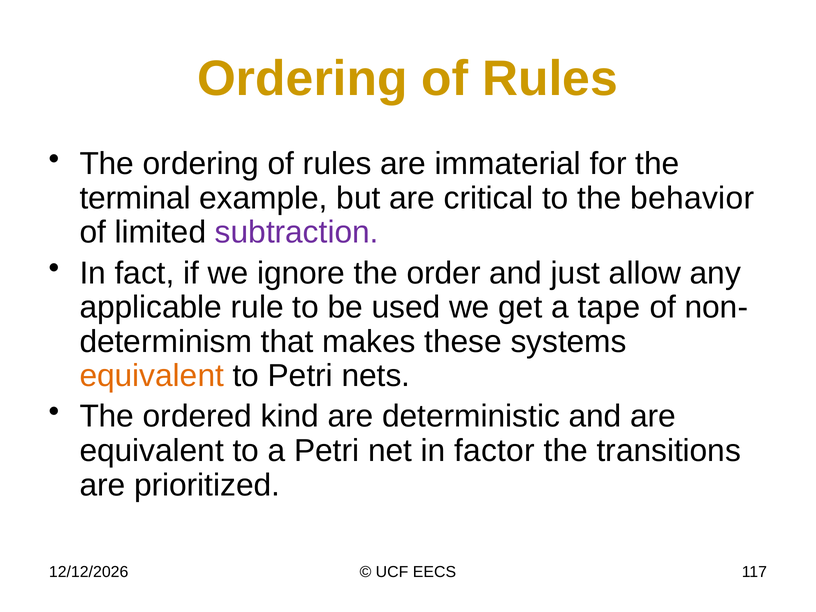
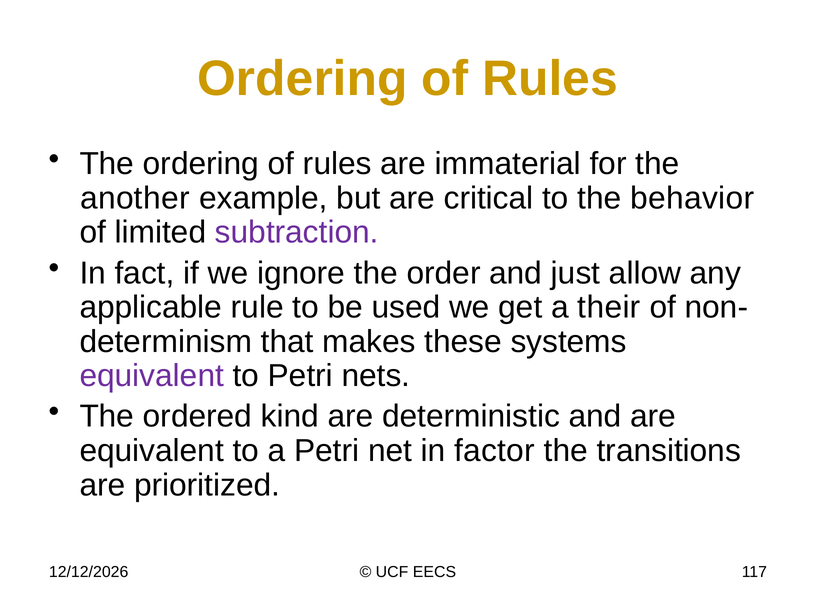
terminal: terminal -> another (135, 198)
tape: tape -> their (609, 307)
equivalent colour: orange -> purple (152, 376)
